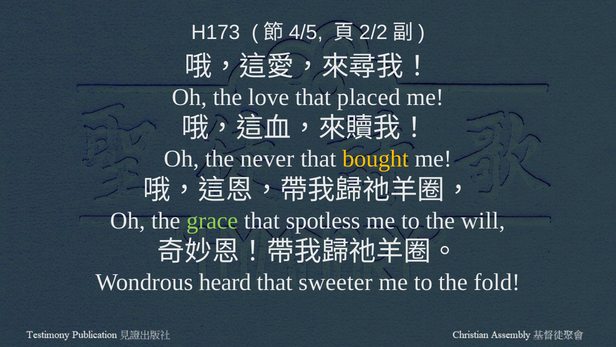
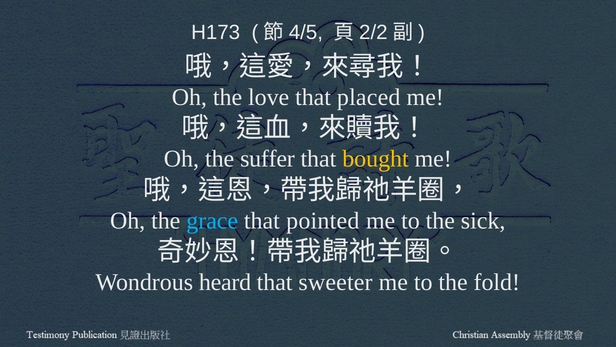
never: never -> suffer (267, 159)
grace colour: light green -> light blue (212, 220)
spotless: spotless -> pointed (323, 220)
will: will -> sick (483, 220)
